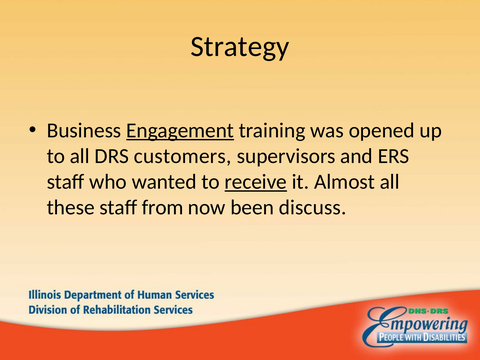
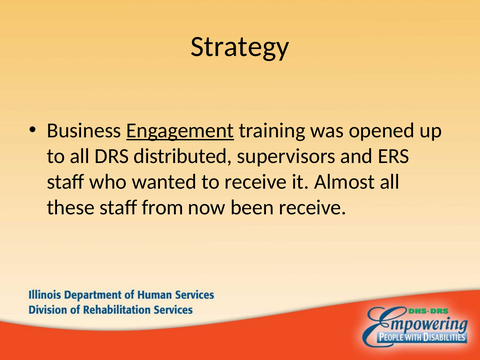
customers: customers -> distributed (183, 156)
receive underline: present -> none (256, 182)
been discuss: discuss -> receive (313, 207)
